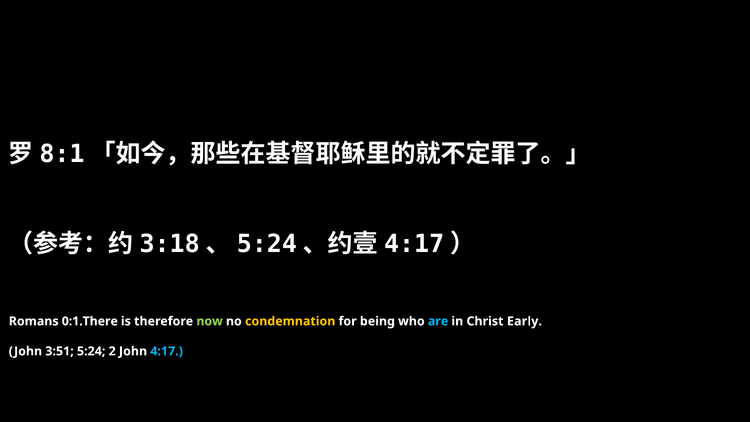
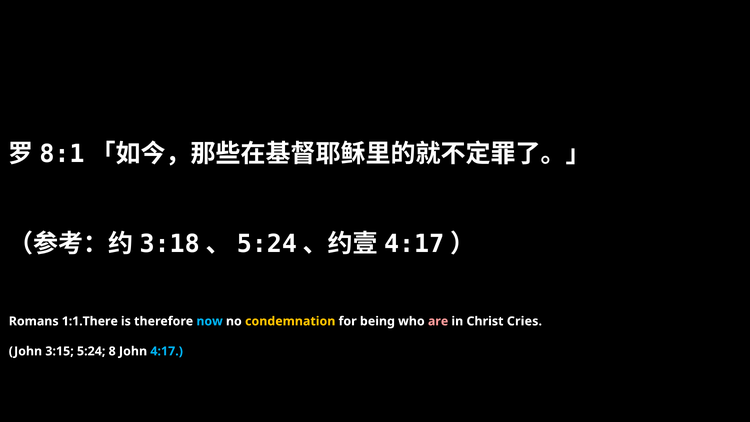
0:1.There: 0:1.There -> 1:1.There (90, 321)
now colour: light green -> light blue (210, 321)
are colour: light blue -> pink (438, 321)
Early: Early -> Cries (524, 321)
3:51: 3:51 -> 3:15 (60, 351)
2: 2 -> 8 (112, 351)
